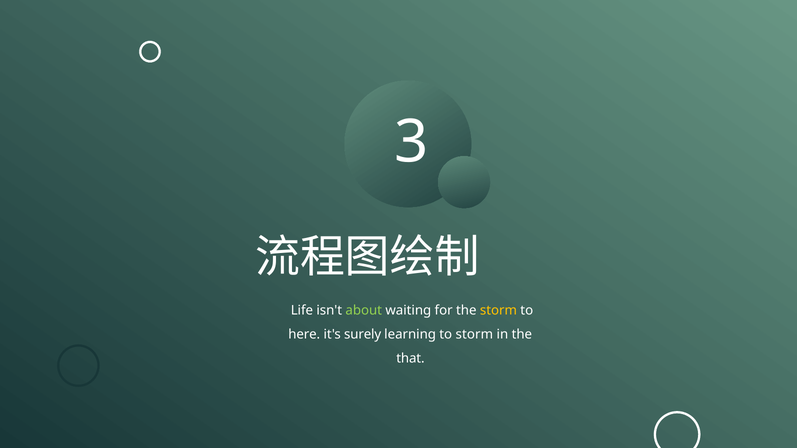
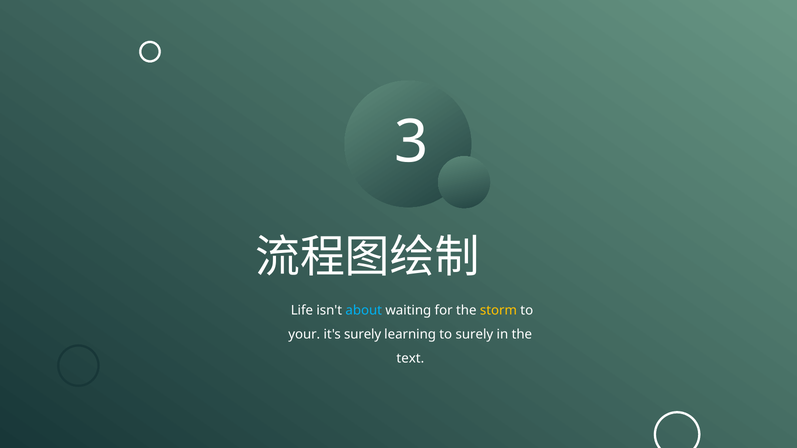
about colour: light green -> light blue (364, 311)
here: here -> your (304, 335)
to storm: storm -> surely (474, 335)
that: that -> text (410, 358)
